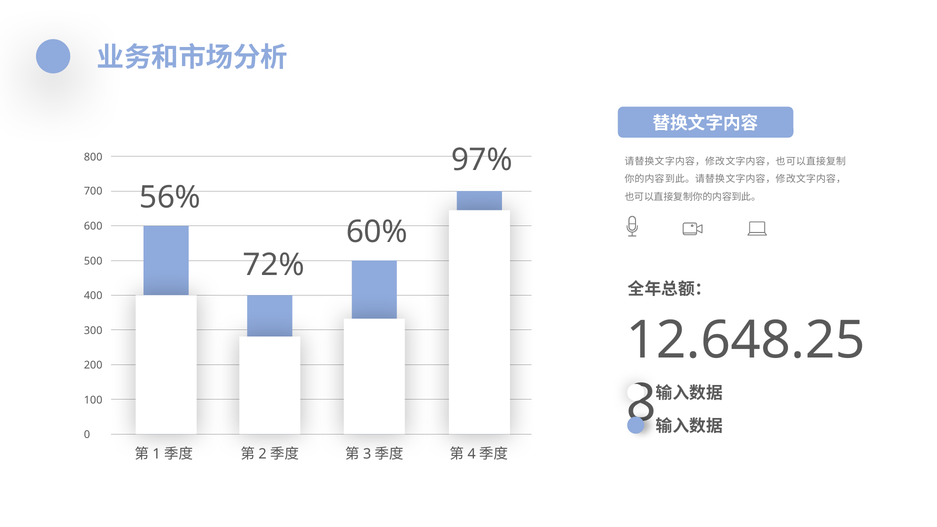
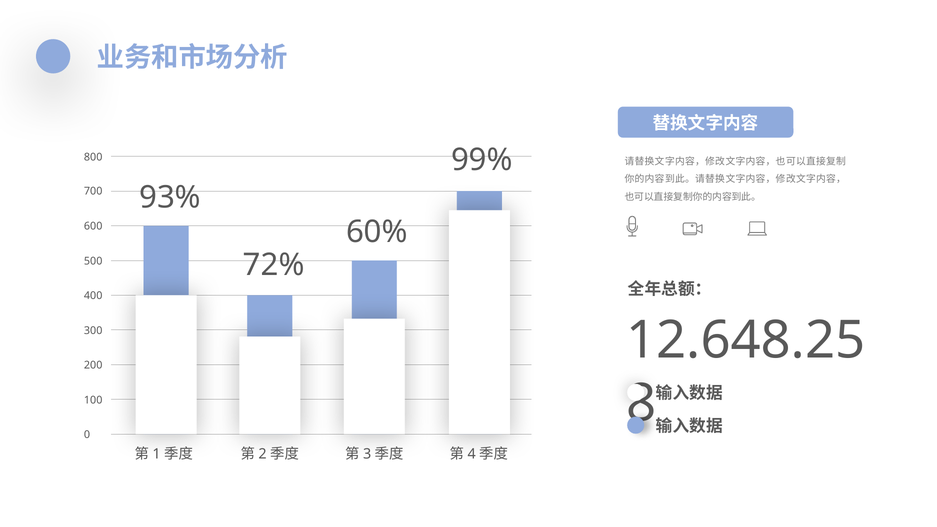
97%: 97% -> 99% (482, 160)
56%: 56% -> 93% (170, 198)
